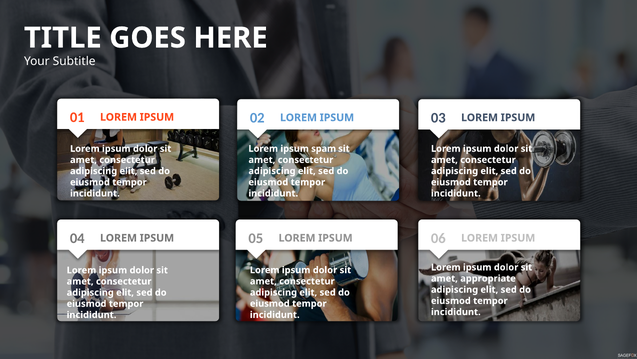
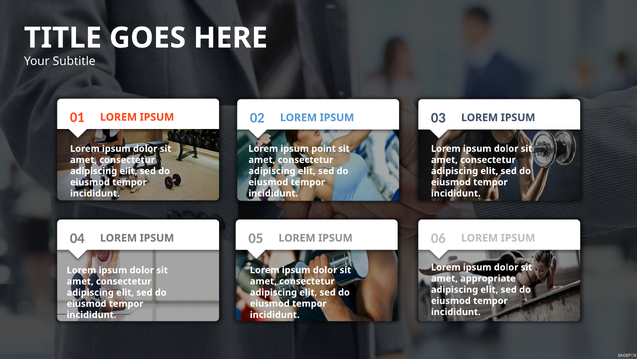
spam: spam -> point (324, 148)
